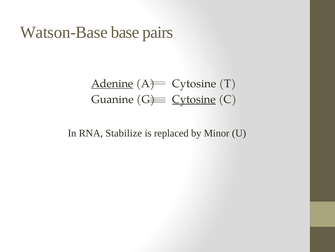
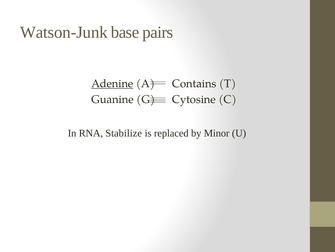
Watson-Base: Watson-Base -> Watson-Junk (64, 32)
A Cytosine: Cytosine -> Contains (194, 83)
Cytosine underline: present -> none (194, 99)
